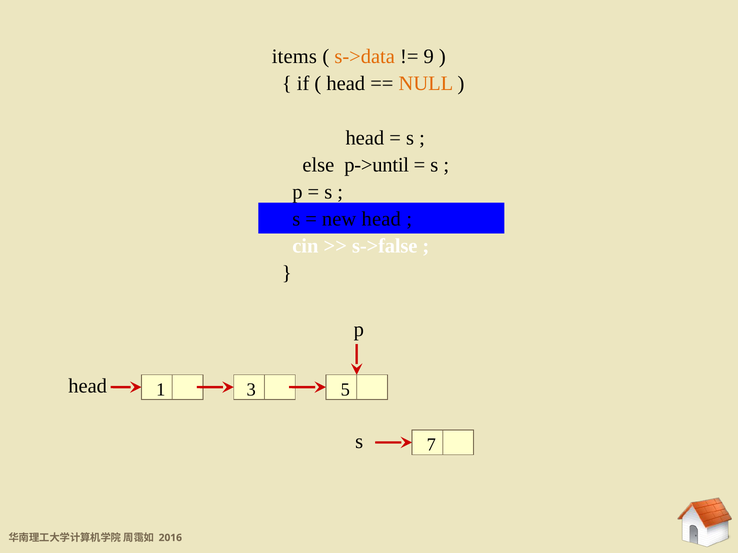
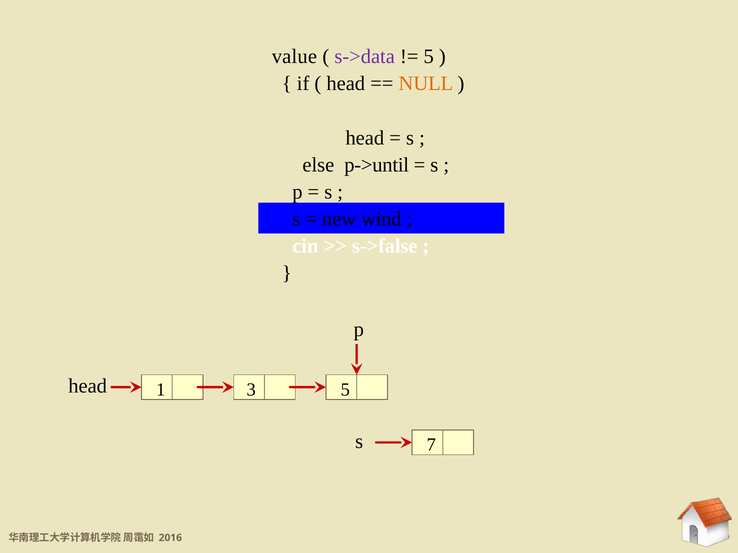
items: items -> value (294, 57)
s->data colour: orange -> purple (365, 57)
9: 9 -> 5 (429, 57)
new head: head -> wind (381, 219)
